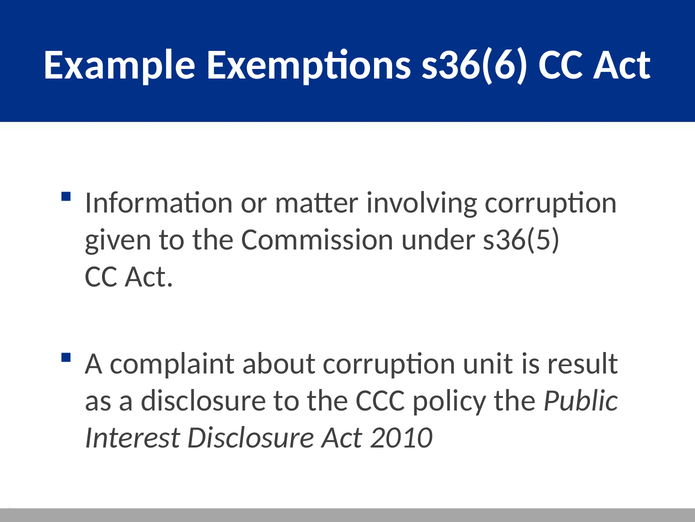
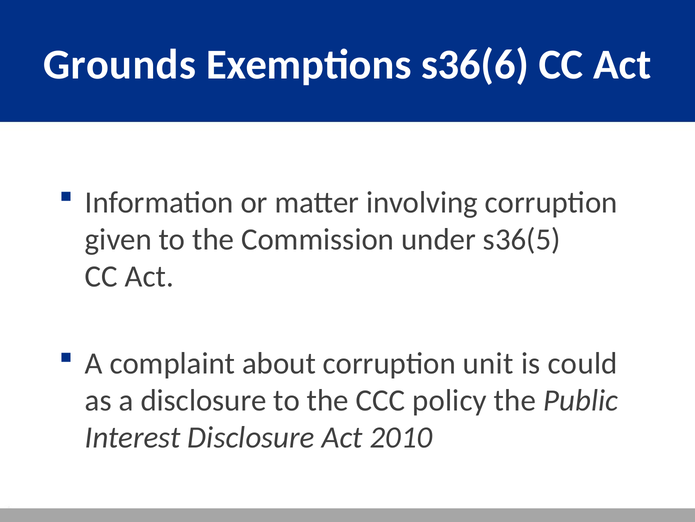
Example: Example -> Grounds (120, 65)
result: result -> could (583, 363)
